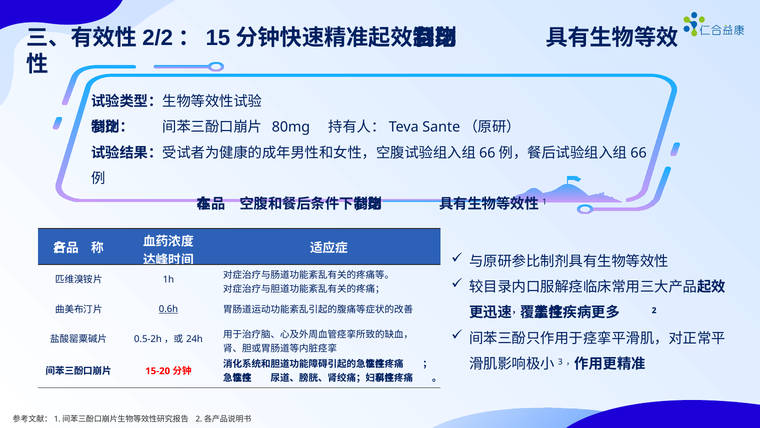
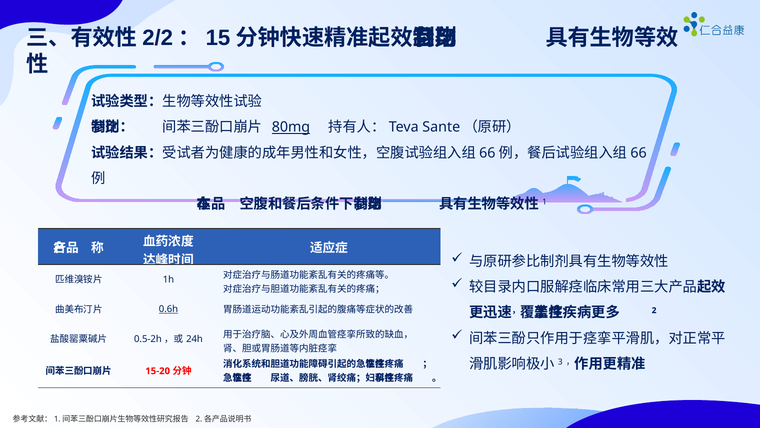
80mg underline: none -> present (291, 127)
